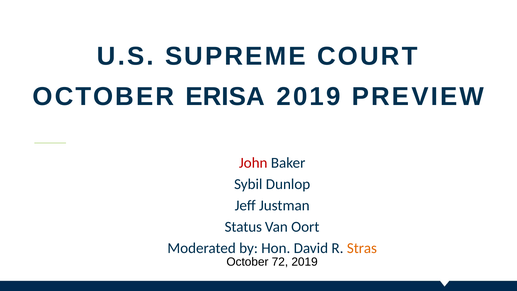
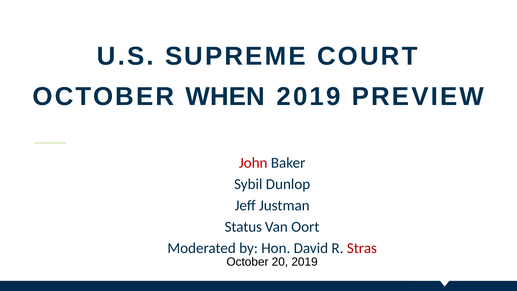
ERISA: ERISA -> WHEN (225, 96)
Stras colour: orange -> red (362, 248)
72: 72 -> 20 (280, 262)
